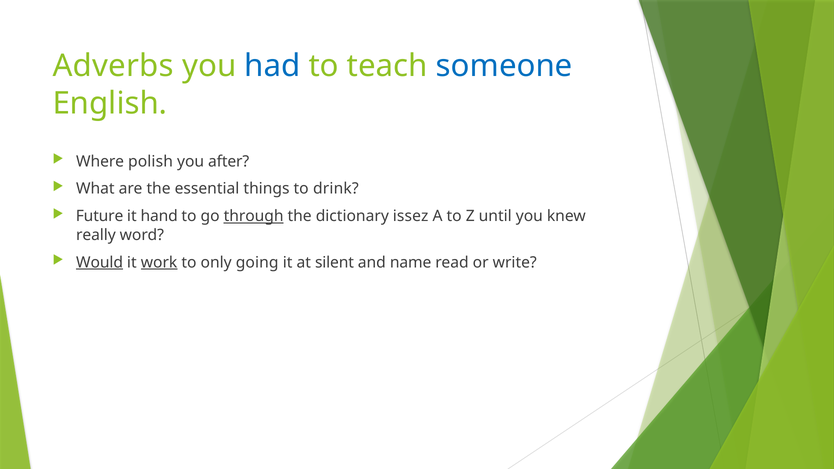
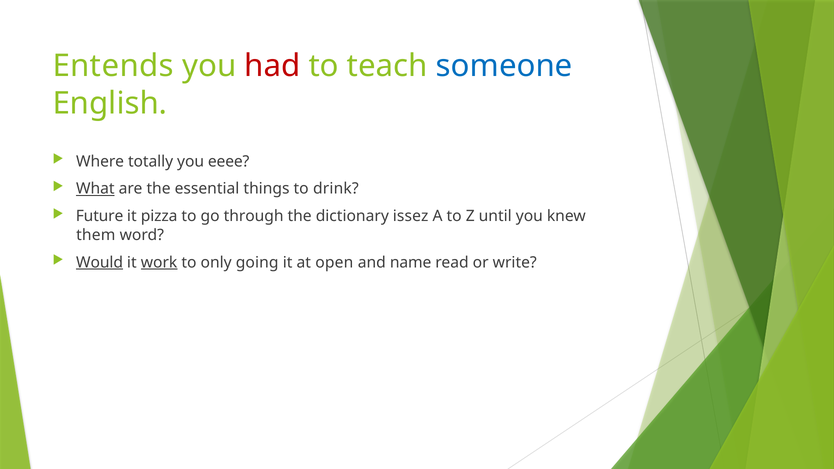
Adverbs: Adverbs -> Entends (113, 66)
had colour: blue -> red (272, 66)
polish: polish -> totally (151, 161)
after: after -> eeee (229, 161)
What underline: none -> present (95, 189)
hand: hand -> pizza (159, 216)
through underline: present -> none (254, 216)
really: really -> them (96, 235)
silent: silent -> open (334, 263)
